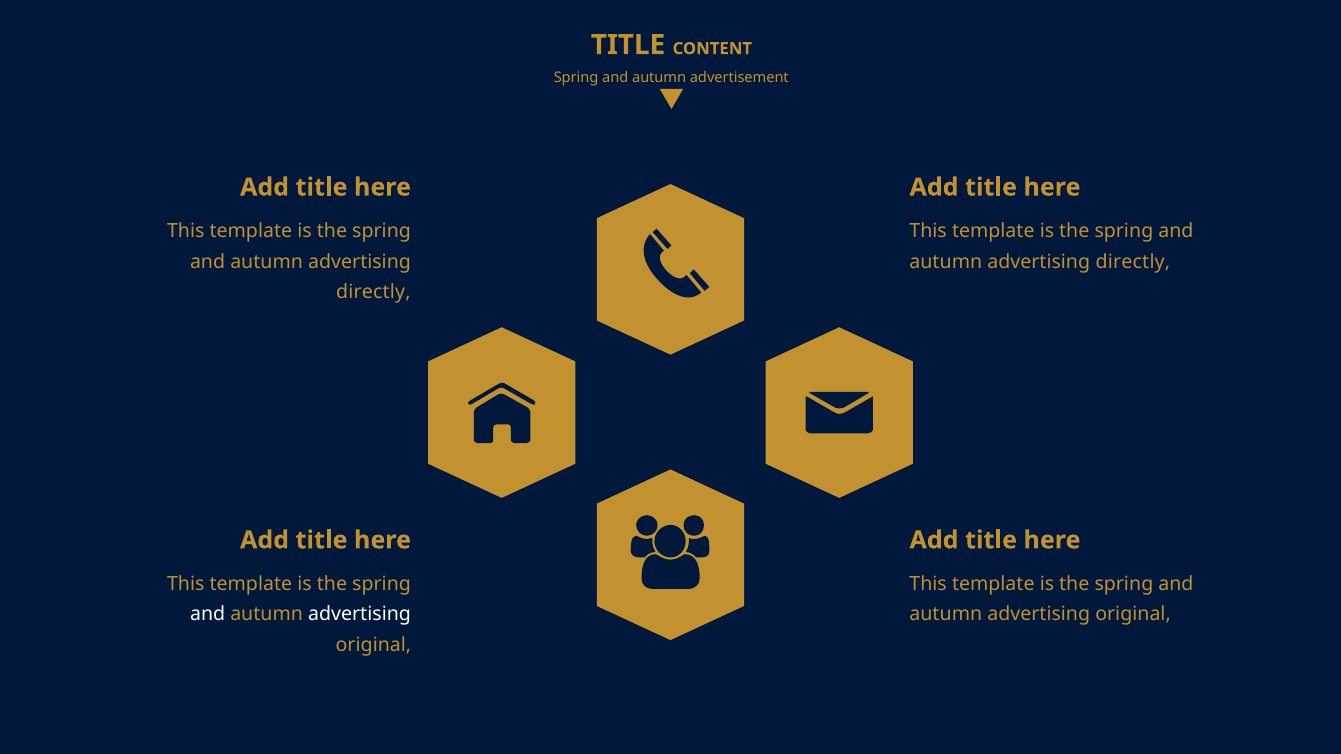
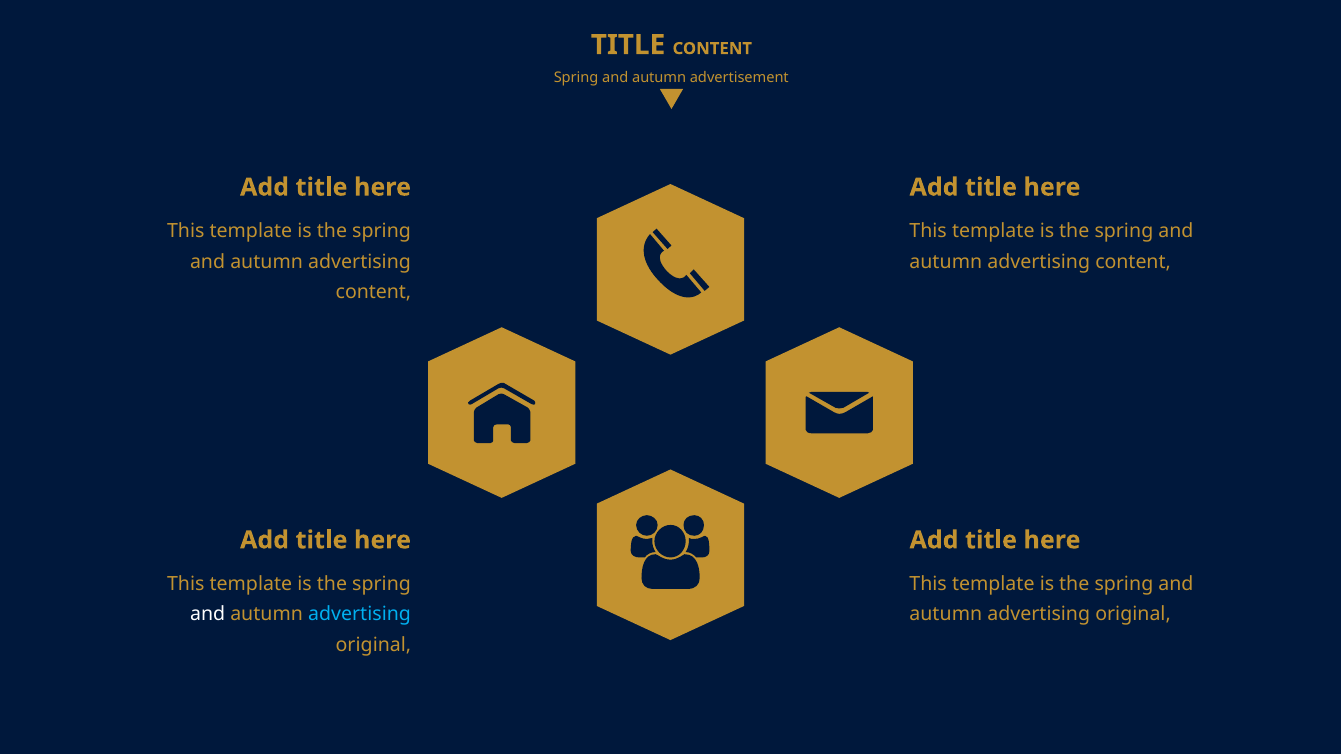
directly: directly -> content (1133, 262)
directly: directly -> content (373, 292)
advertising colour: white -> light blue (360, 615)
